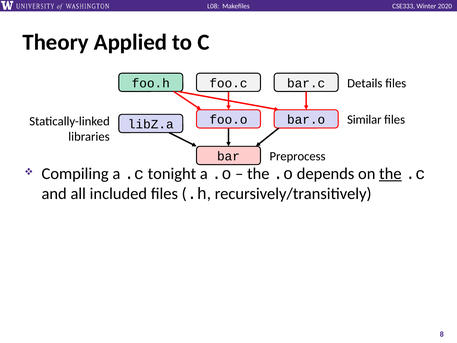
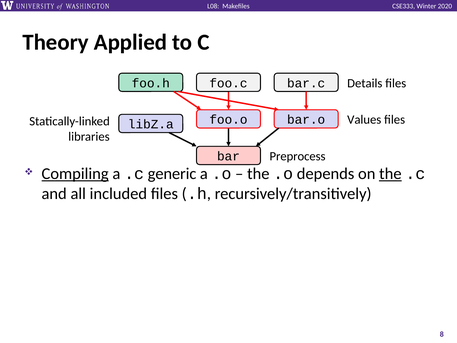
Similar: Similar -> Values (364, 120)
Compiling underline: none -> present (75, 174)
tonight: tonight -> generic (172, 174)
